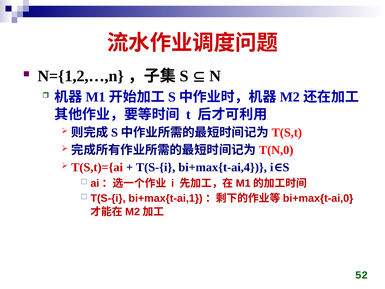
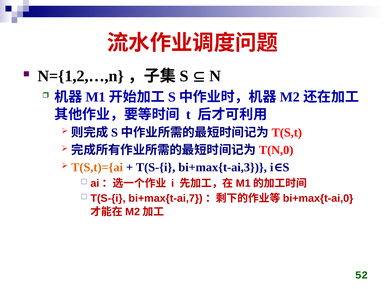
T(S,t)={ai colour: red -> orange (97, 167)
bi+max{t-ai,4: bi+max{t-ai,4 -> bi+max{t-ai,3 (223, 167)
bi+max{t-ai,1: bi+max{t-ai,1 -> bi+max{t-ai,7 (166, 198)
